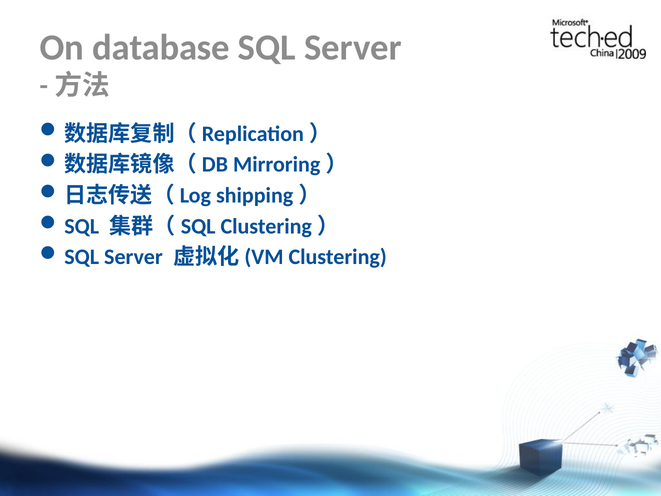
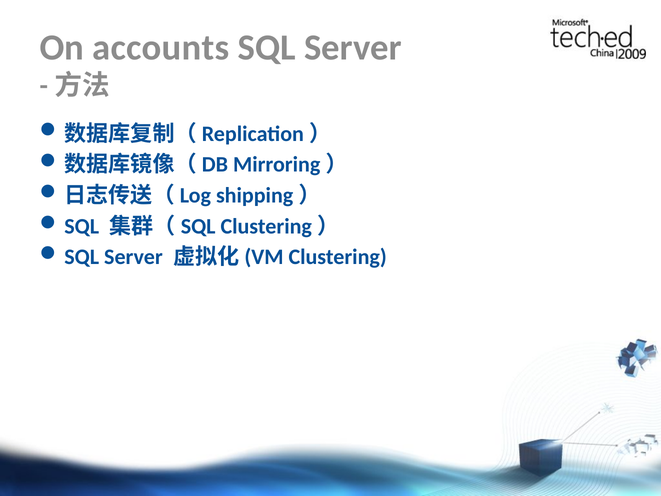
database: database -> accounts (161, 48)
